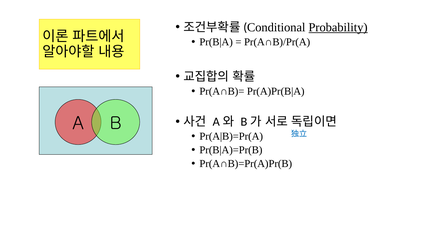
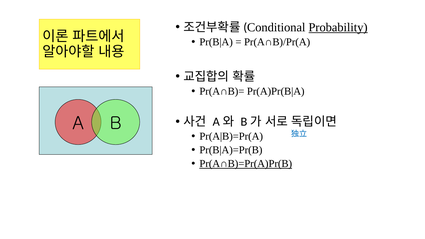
Pr(A∩B)=Pr(A)Pr(B underline: none -> present (246, 164)
